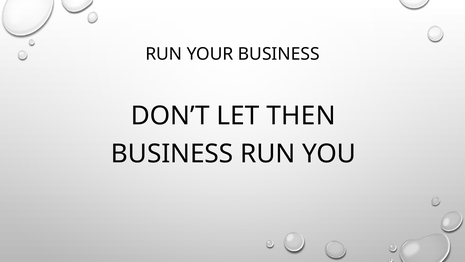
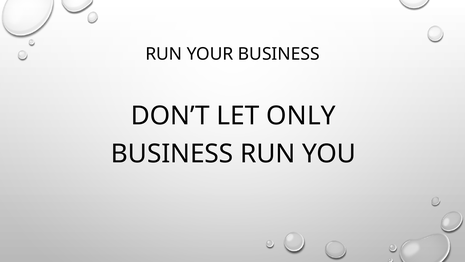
THEN: THEN -> ONLY (301, 116)
